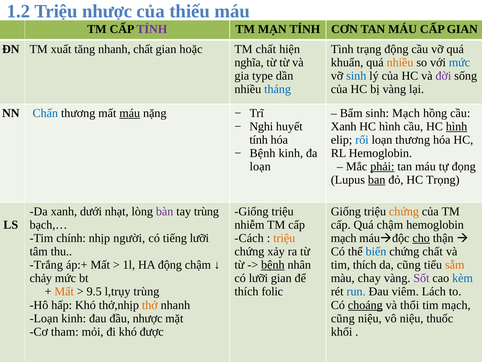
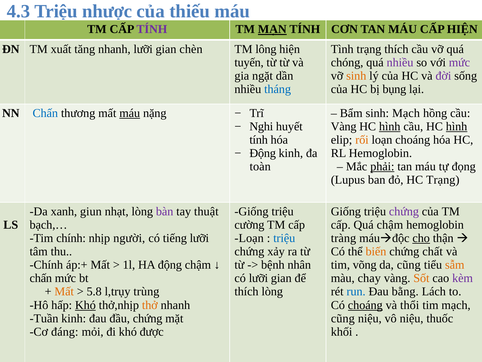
1.2: 1.2 -> 4.3 (18, 11)
MẠN underline: none -> present (272, 29)
CẤP GIAN: GIAN -> HIỆN (462, 29)
nhanh chất: chất -> lưỡi (143, 49)
hoặc: hoặc -> chèn (191, 49)
TM chất: chất -> lông (266, 49)
trạng động: động -> thích (396, 49)
nghĩa: nghĩa -> tuyến (249, 62)
khuẩn: khuẩn -> chóng (347, 62)
nhiều colour: orange -> purple (400, 62)
mức colour: blue -> purple (459, 62)
type: type -> ngặt (263, 76)
sinh colour: blue -> orange (356, 76)
bị vàng: vàng -> bụng (394, 89)
Xanh: Xanh -> Vàng (344, 126)
hình underline: none -> present (390, 126)
rối colour: blue -> orange (362, 140)
loạn thương: thương -> choáng (413, 140)
Bệnh: Bệnh -> Động (263, 153)
loạn: loạn -> toàn (260, 166)
ban underline: present -> none (377, 180)
HC Trọng: Trọng -> Trạng (443, 180)
dưới: dưới -> giun (91, 211)
tay trùng: trùng -> thuật (206, 211)
chứng colour: orange -> purple (404, 211)
nhiễm: nhiễm -> cường (249, 225)
Cách: Cách -> Loạn (249, 238)
triệu colour: orange -> blue (284, 238)
mạch: mạch -> tràng (344, 238)
biến colour: blue -> orange (376, 251)
Trắng: Trắng -> Chính (46, 265)
bệnh underline: present -> none (273, 265)
tim thích: thích -> võng (365, 265)
chảy: chảy -> chấn (41, 278)
Sốt colour: purple -> orange (421, 278)
kèm colour: blue -> purple (463, 278)
9.5: 9.5 -> 5.8 (94, 291)
thích folic: folic -> lòng (272, 291)
viêm: viêm -> bằng (405, 291)
Khó underline: none -> present (85, 305)
Loạn: Loạn -> Tuần (44, 318)
đầu nhược: nhược -> chứng (148, 318)
tham: tham -> đáng (65, 331)
